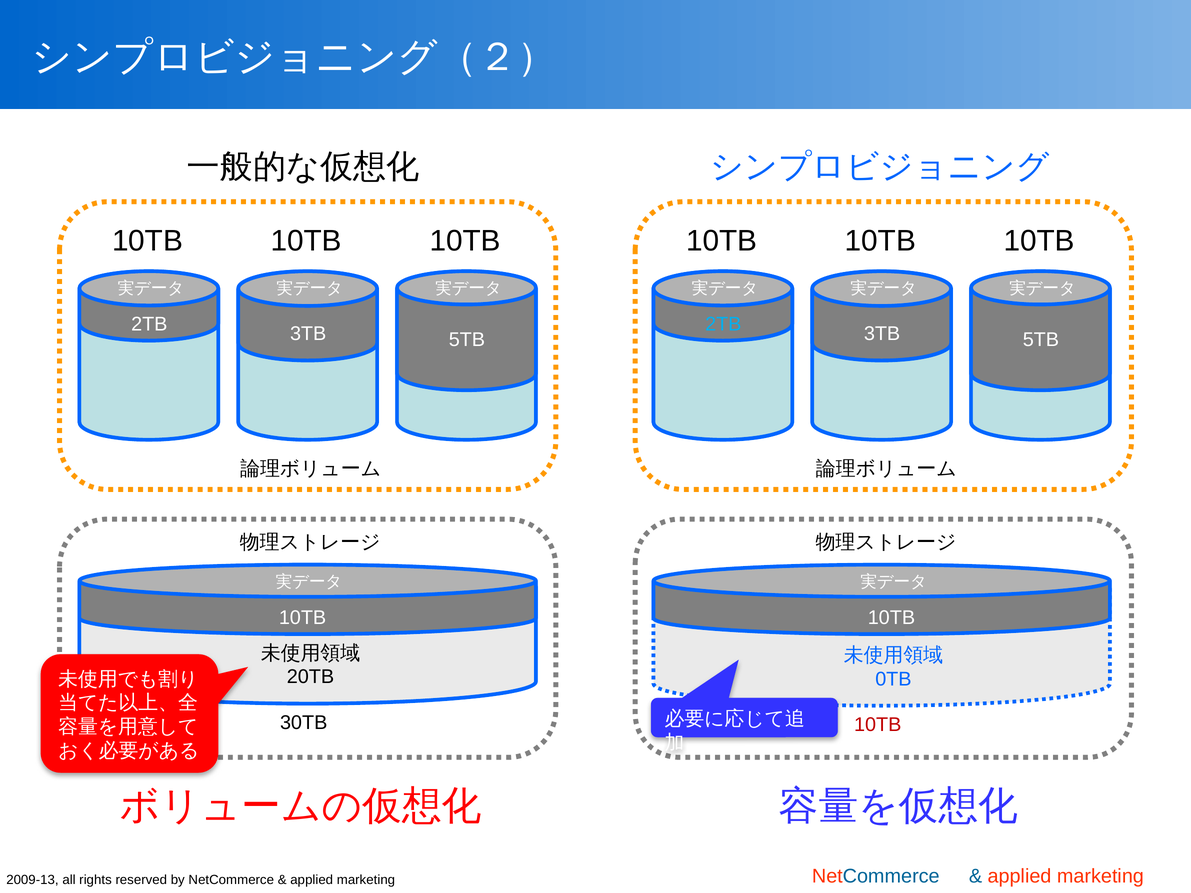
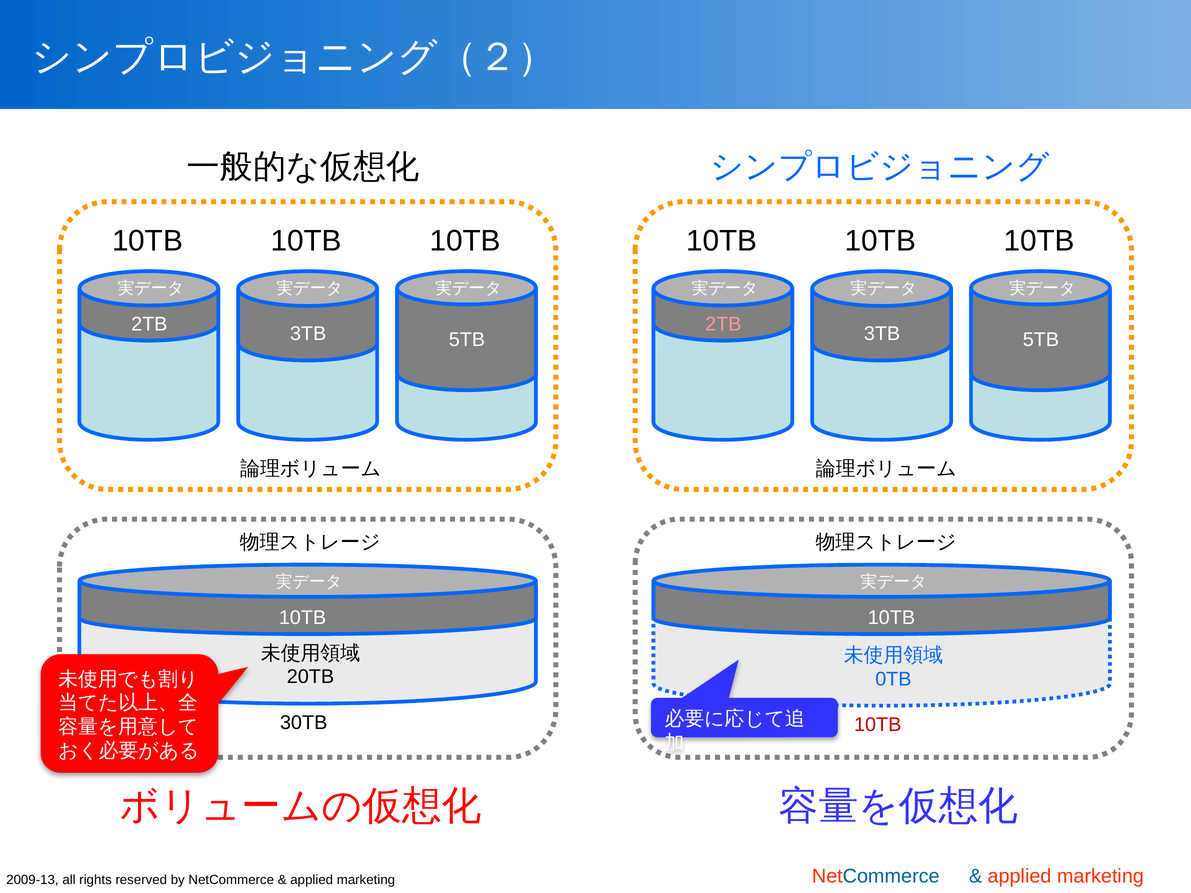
2TB colour: light blue -> pink (723, 324)
